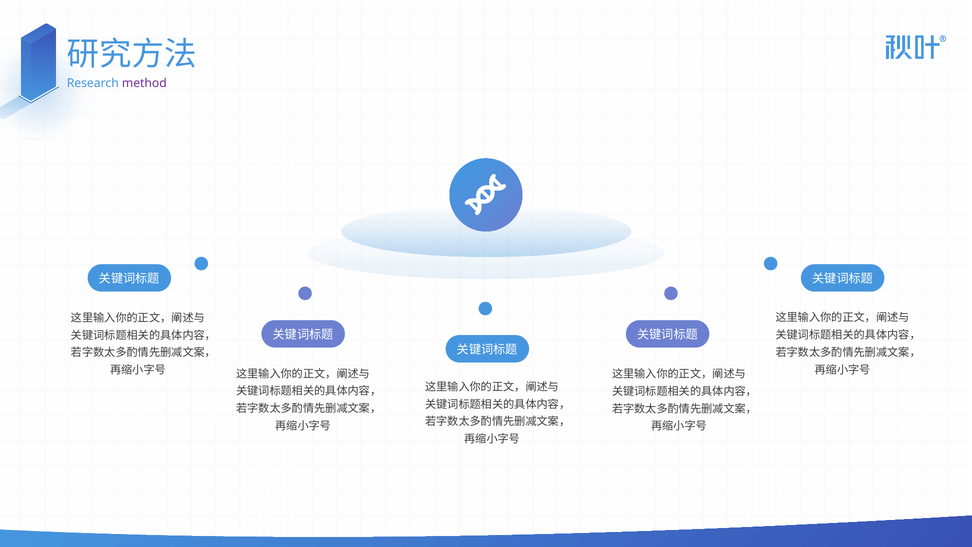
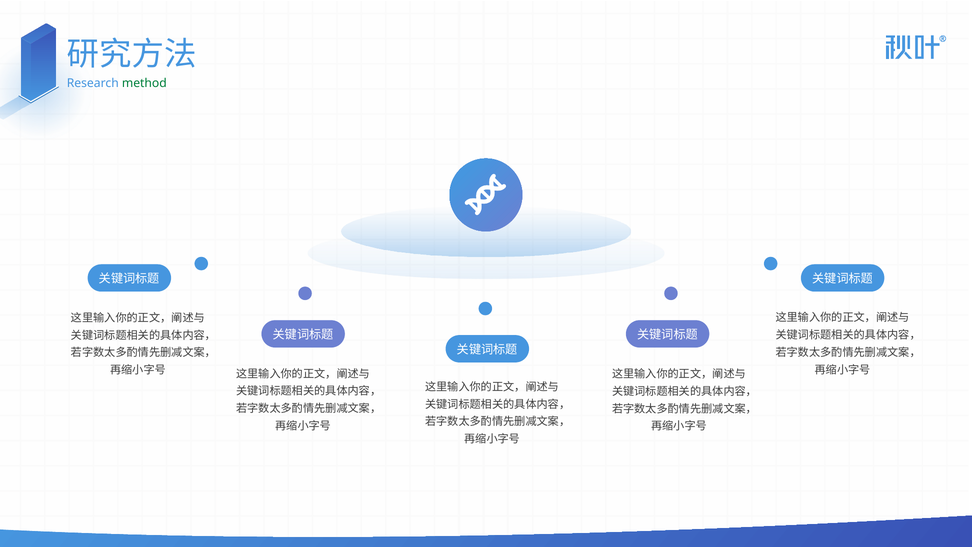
method colour: purple -> green (144, 83)
